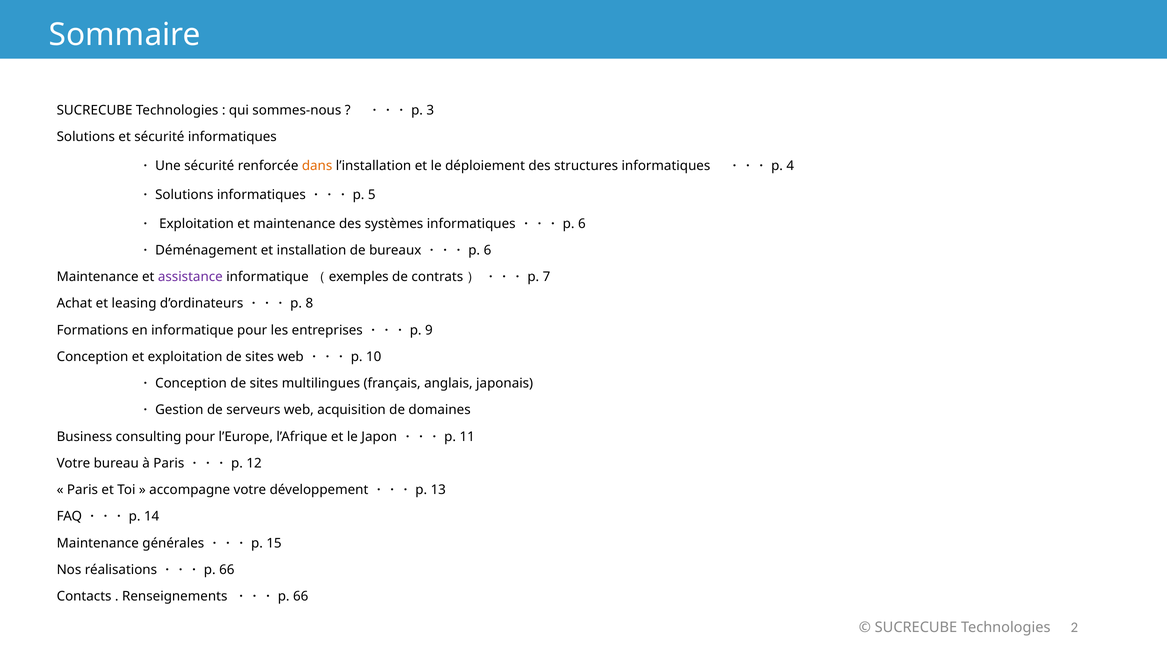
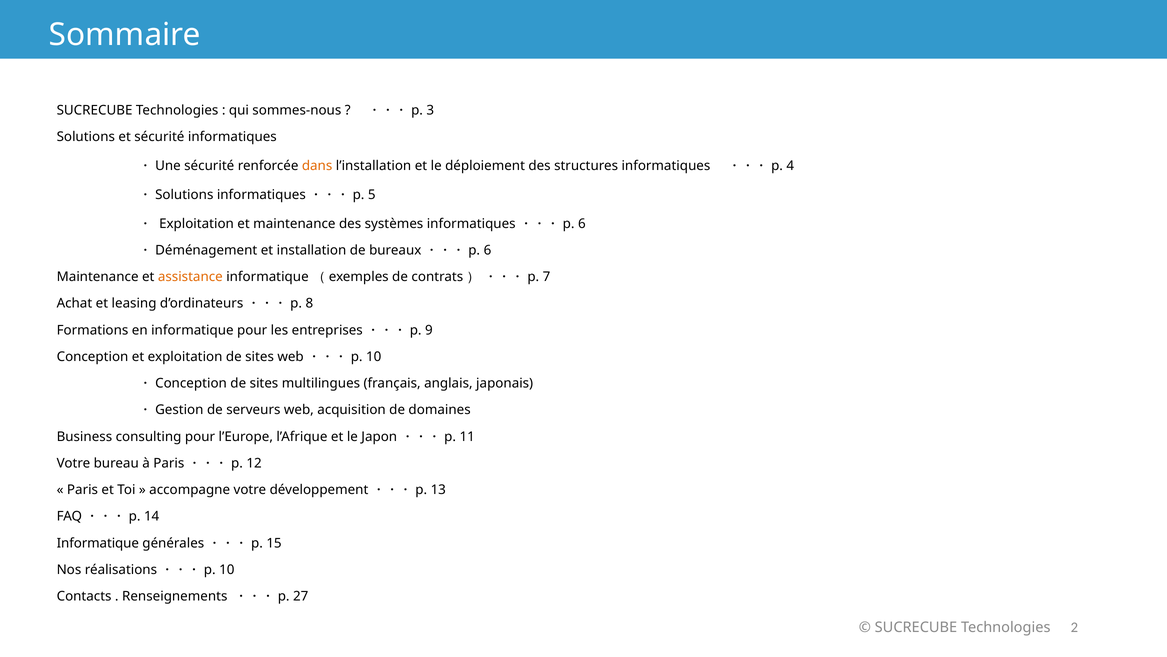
assistance colour: purple -> orange (190, 277)
Maintenance: Maintenance -> Informatique (98, 543)
66: 66 -> 10 (227, 569)
66: 66 -> 27 (301, 596)
